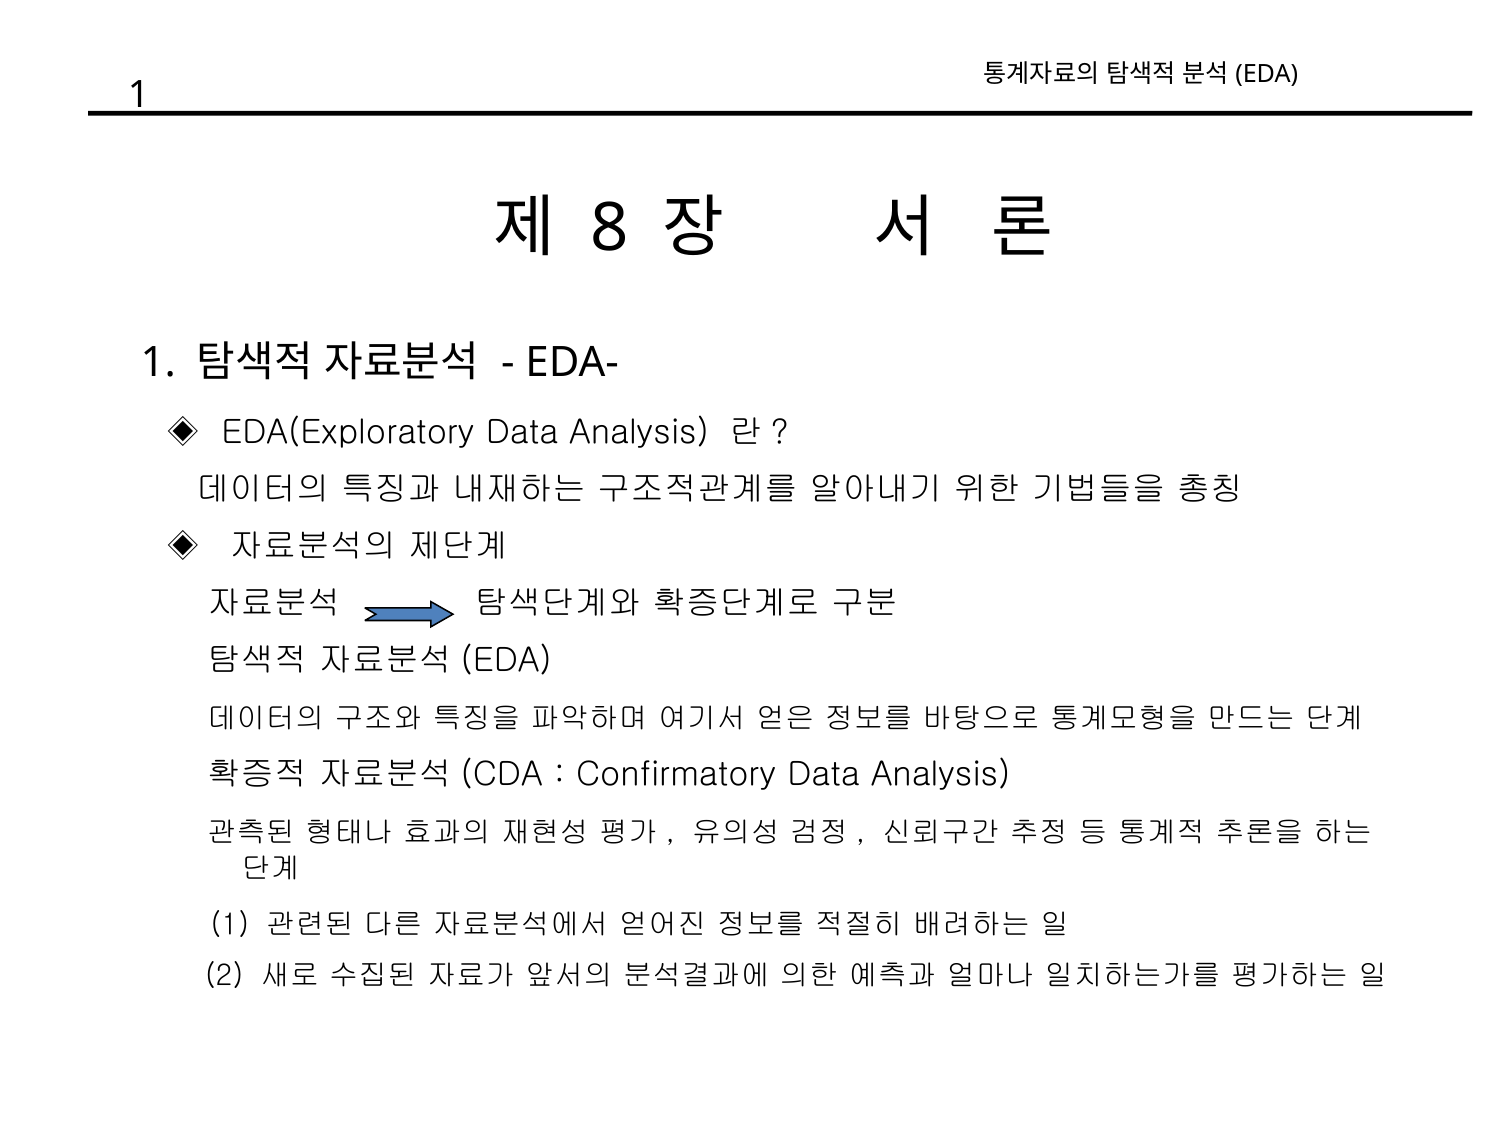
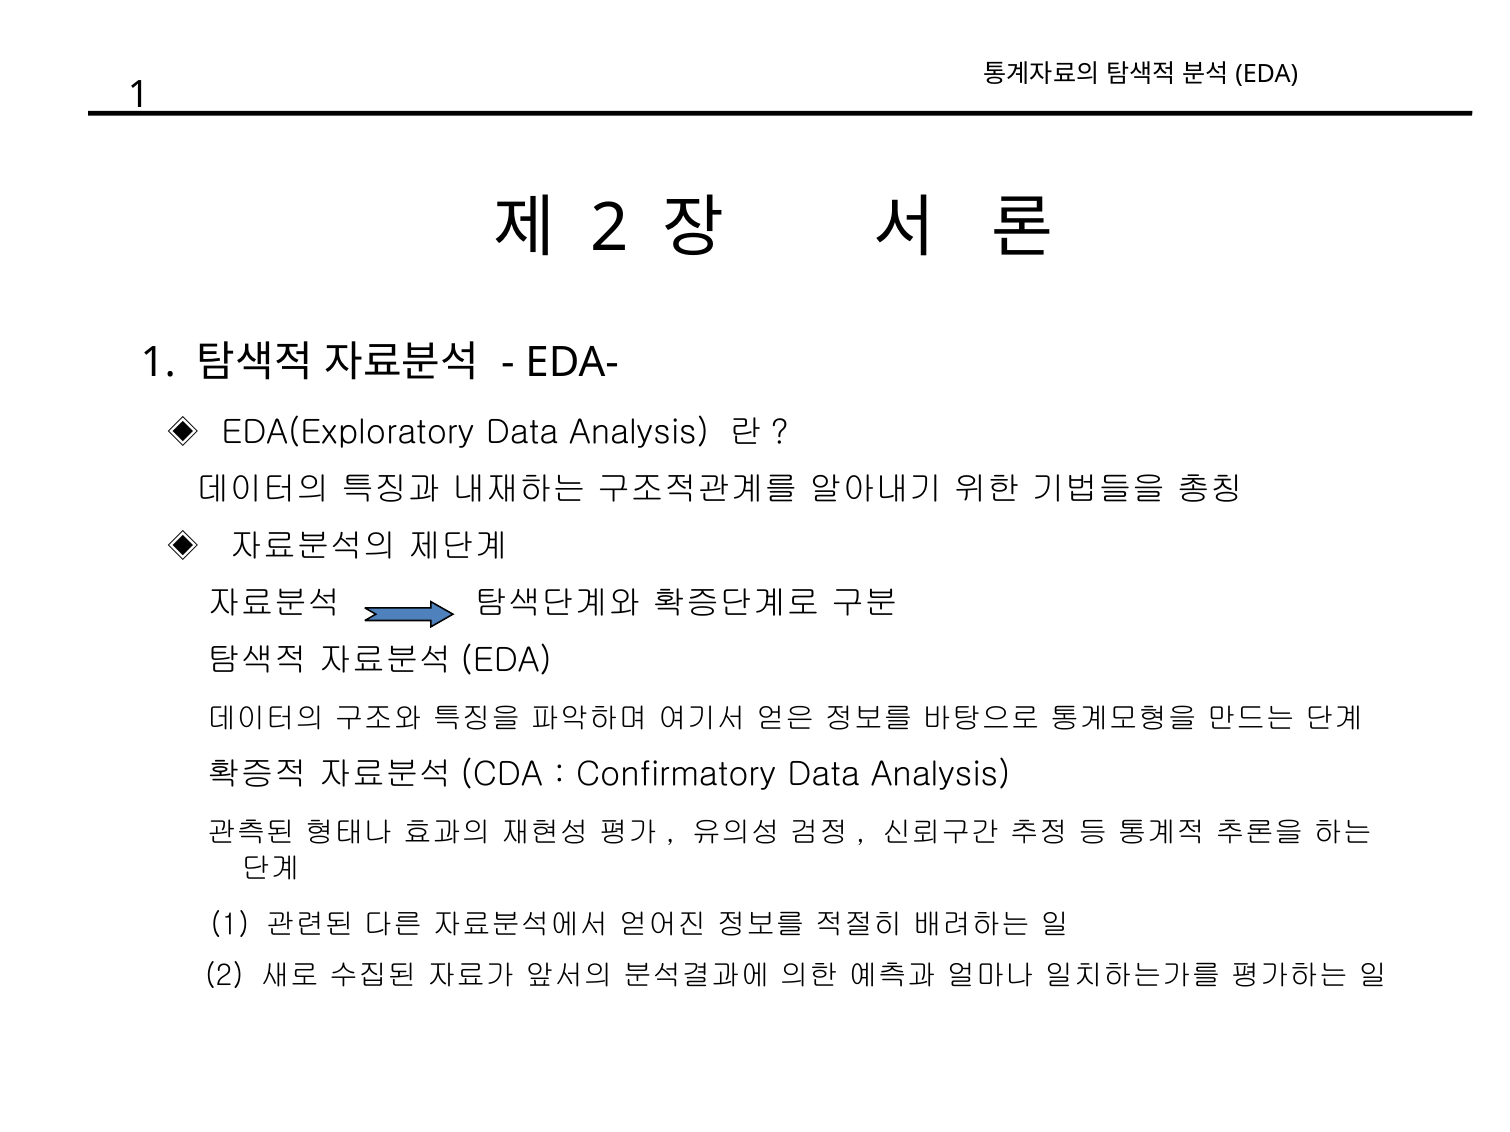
8: 8 -> 2 (609, 229)
